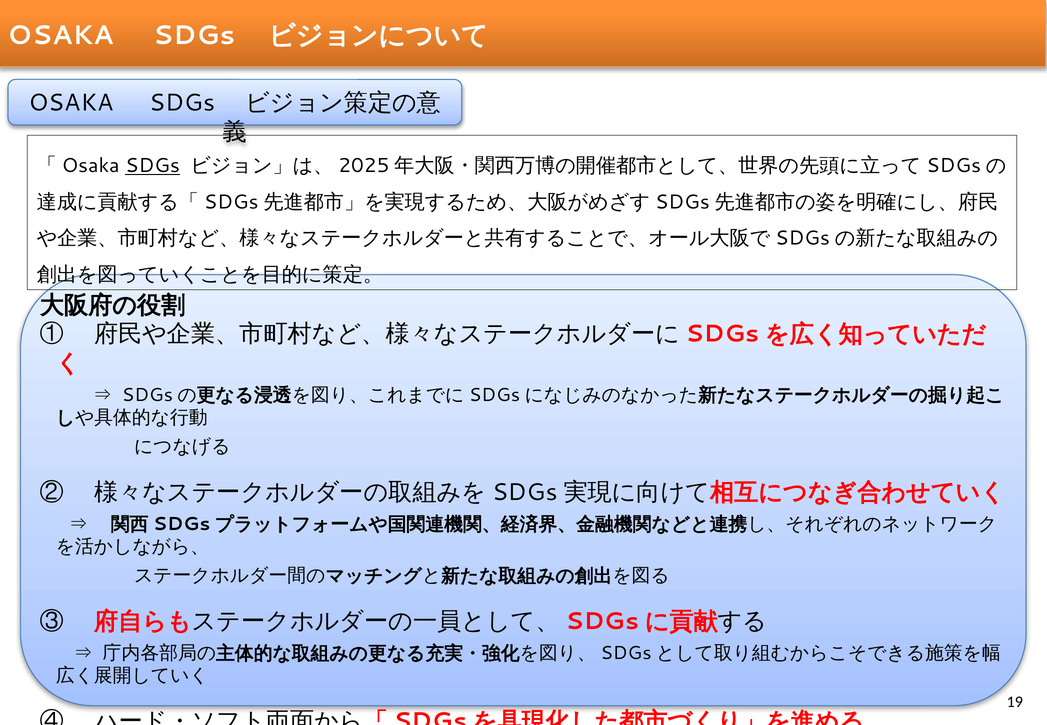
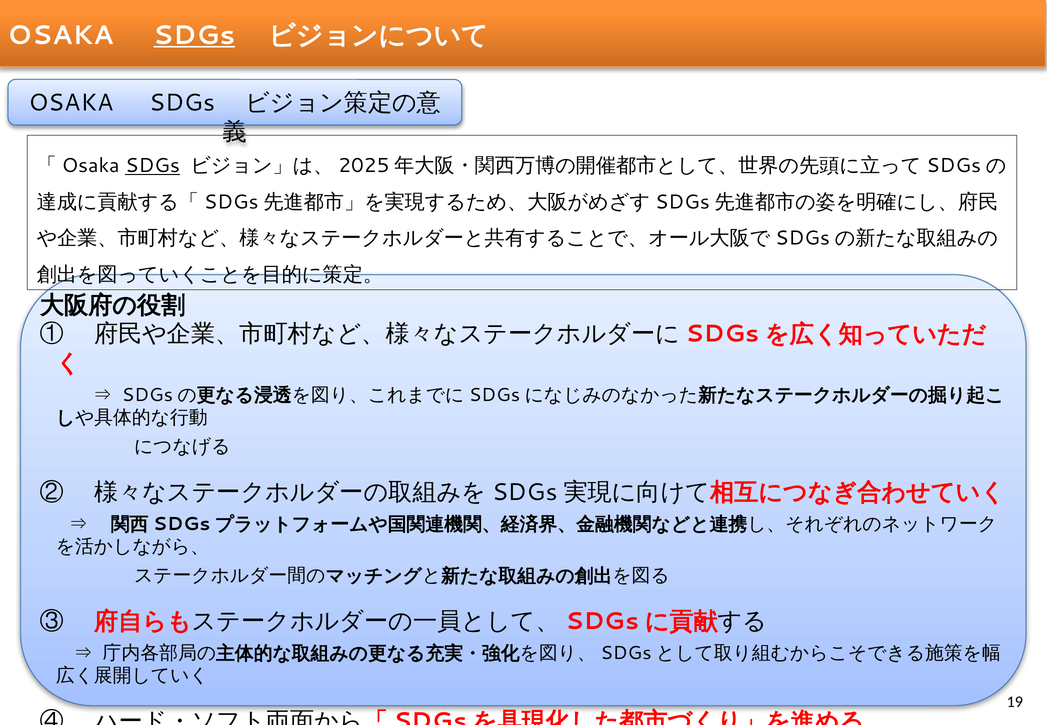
SDGs underline: none -> present (194, 35)
